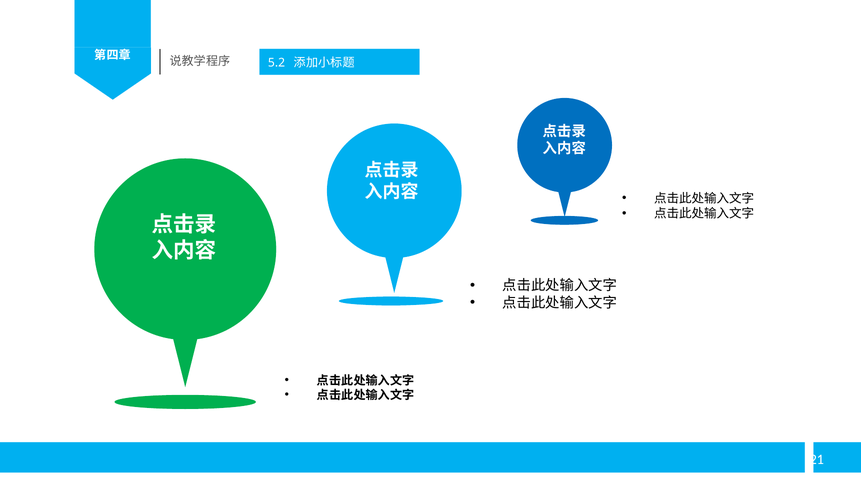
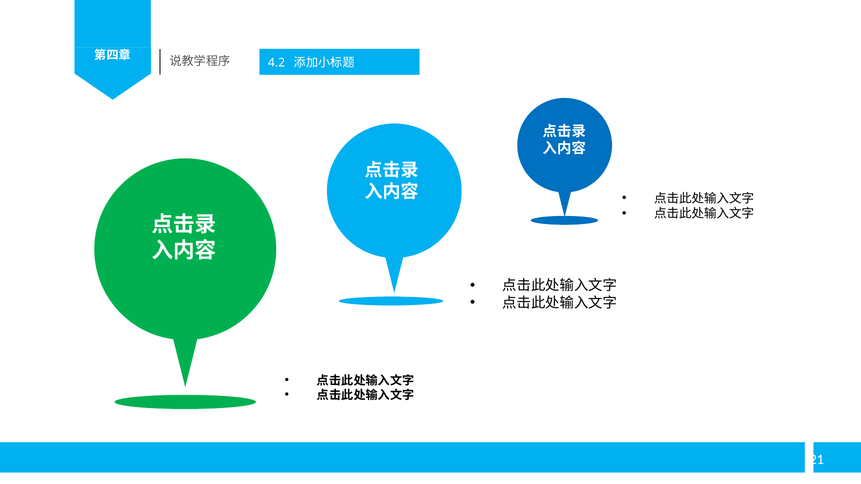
5.2: 5.2 -> 4.2 (276, 63)
